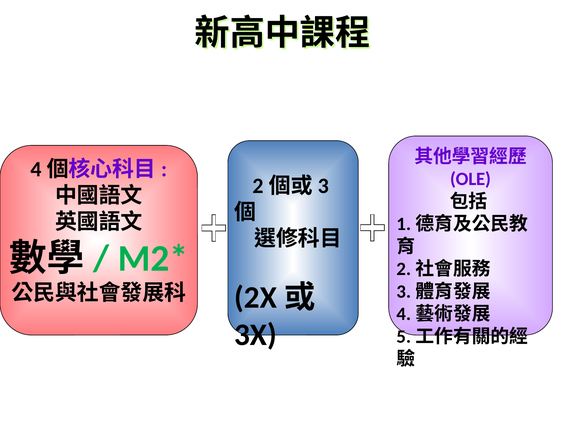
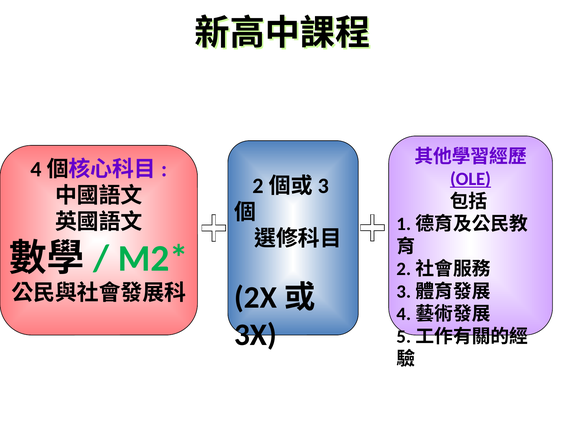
OLE underline: none -> present (471, 179)
